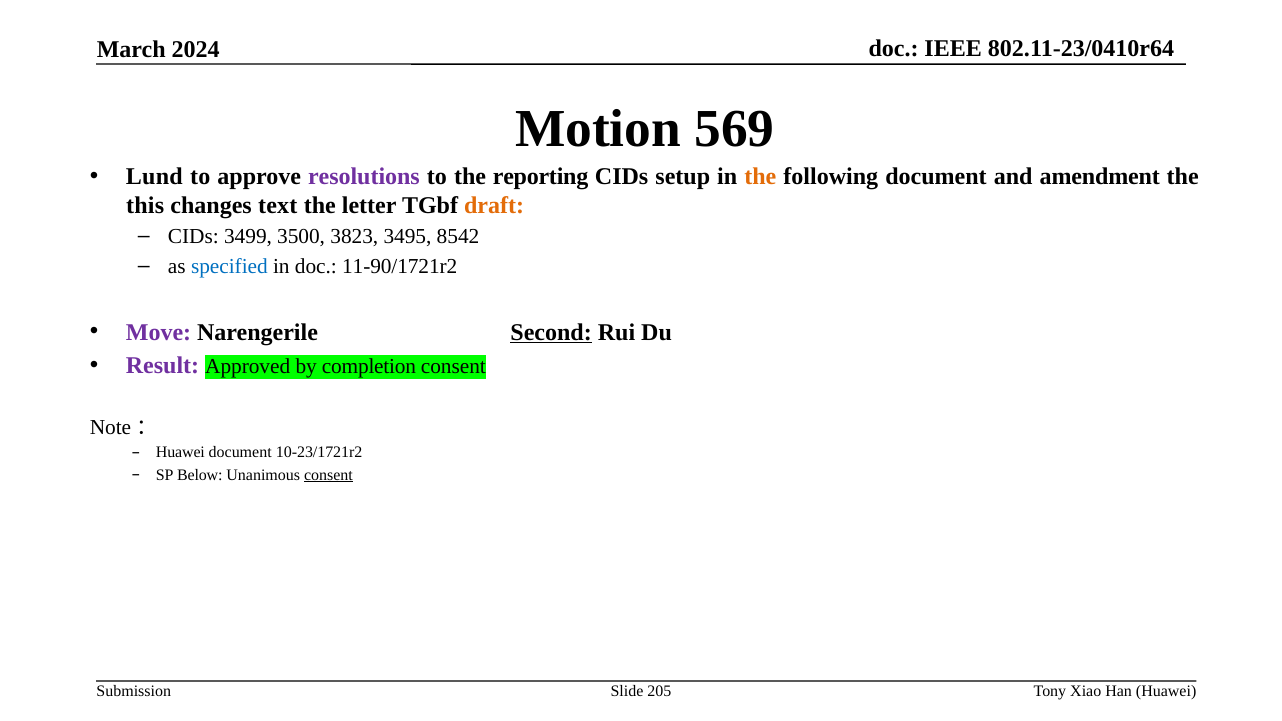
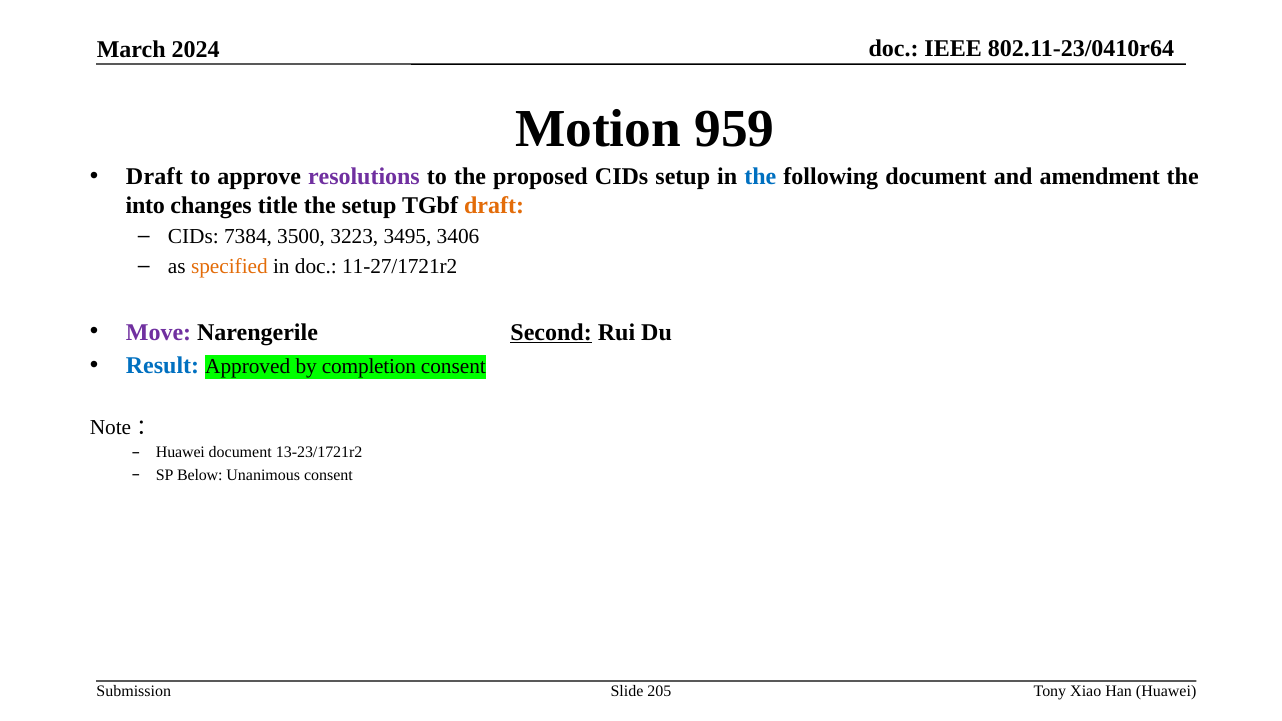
569: 569 -> 959 (734, 129)
Lund: Lund -> Draft (154, 176)
reporting: reporting -> proposed (540, 176)
the colour: orange -> blue (760, 176)
this: this -> into (145, 205)
text: text -> title (278, 205)
the letter: letter -> setup (369, 205)
3499: 3499 -> 7384 (248, 237)
3823: 3823 -> 3223 (354, 237)
8542: 8542 -> 3406 (458, 237)
specified colour: blue -> orange (229, 266)
11-90/1721r2: 11-90/1721r2 -> 11-27/1721r2 (400, 266)
Result colour: purple -> blue (163, 366)
10-23/1721r2: 10-23/1721r2 -> 13-23/1721r2 (319, 453)
consent underline: present -> none (328, 475)
